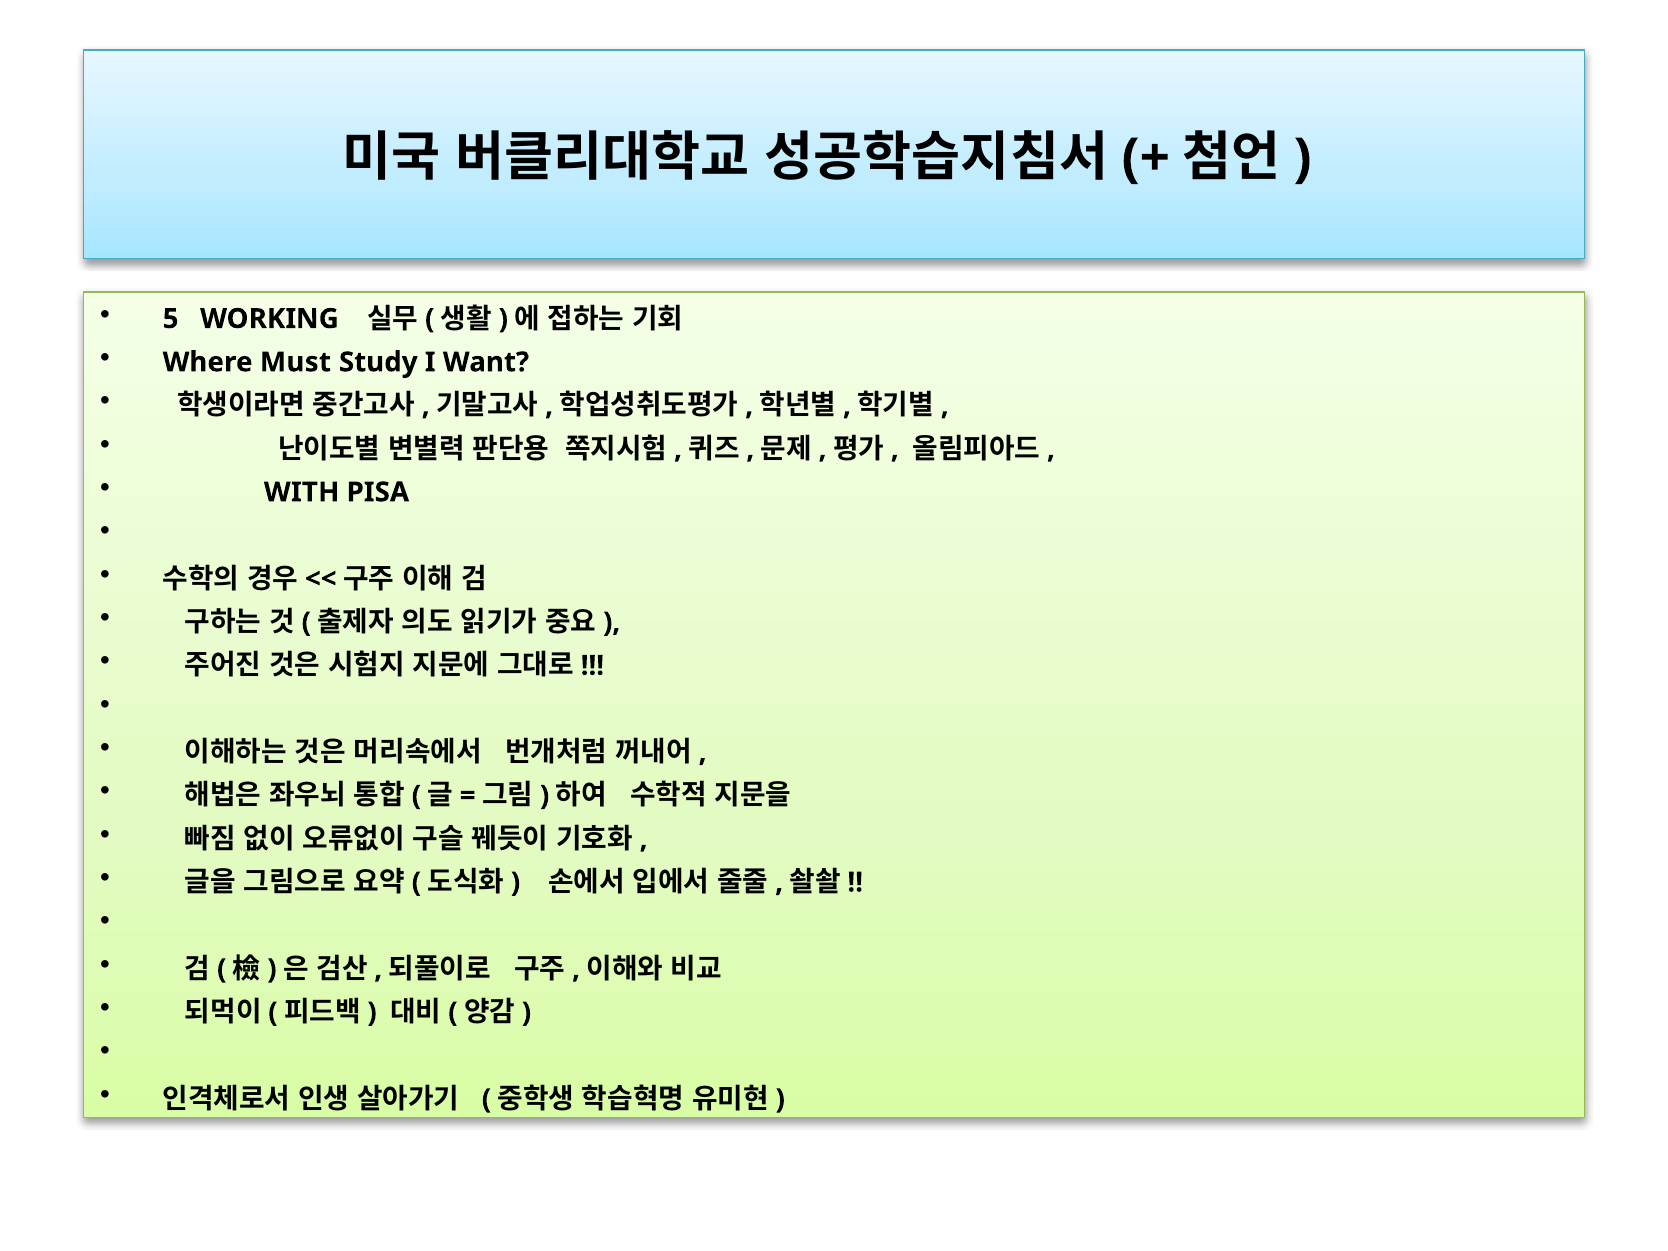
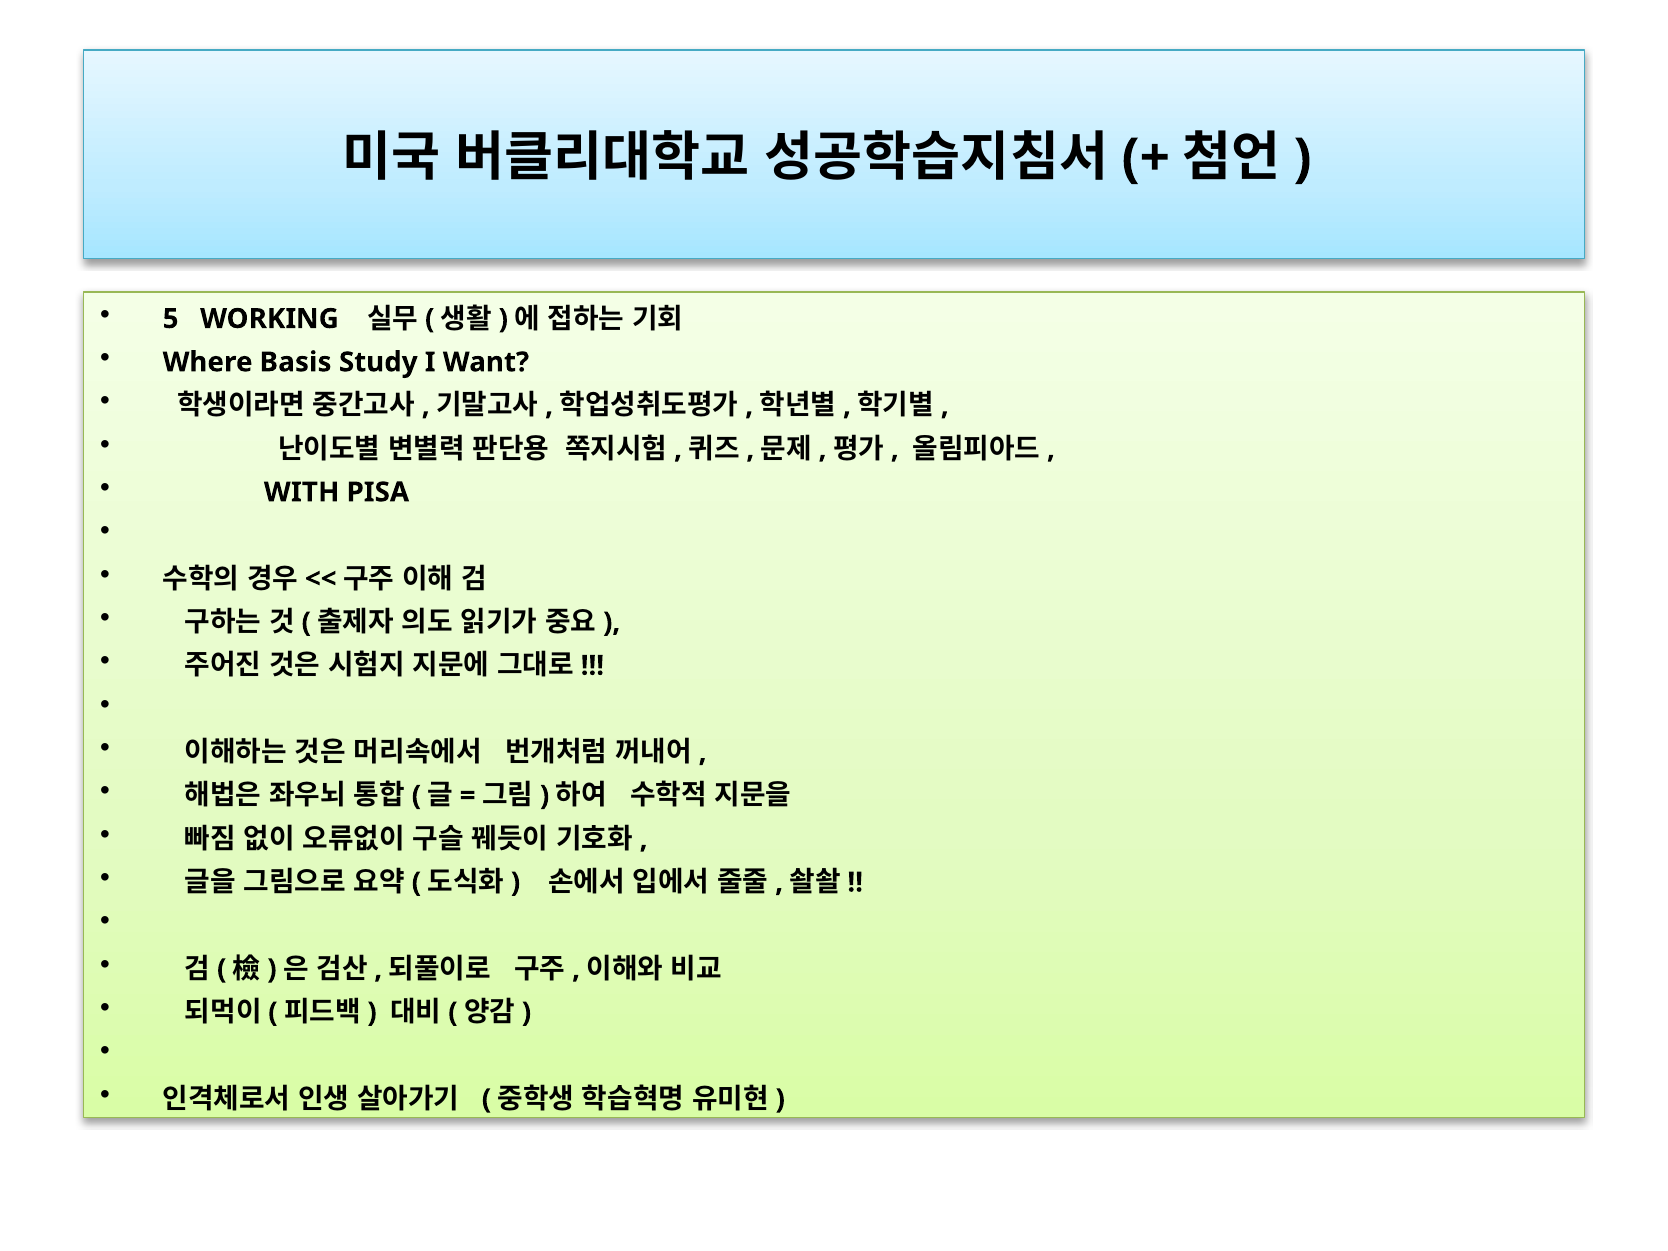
Must: Must -> Basis (296, 362)
